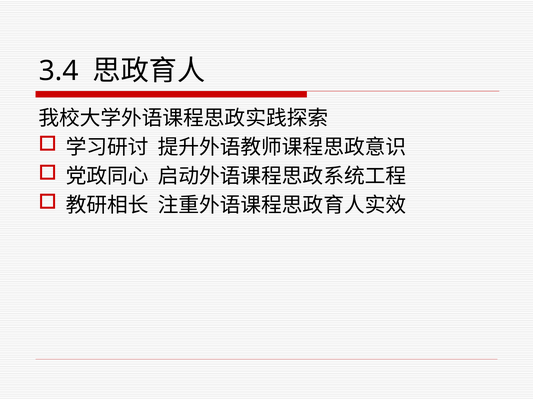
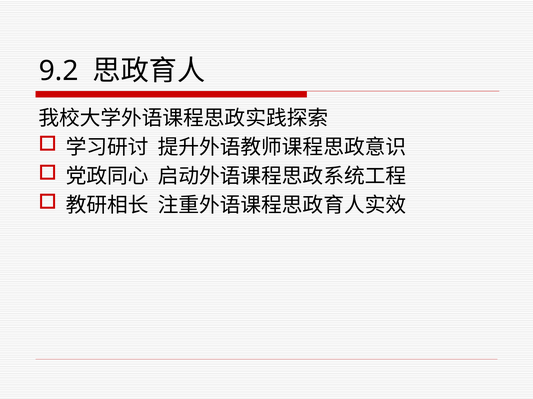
3.4: 3.4 -> 9.2 (59, 71)
